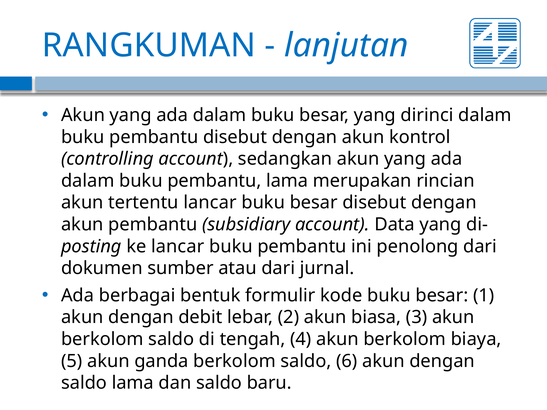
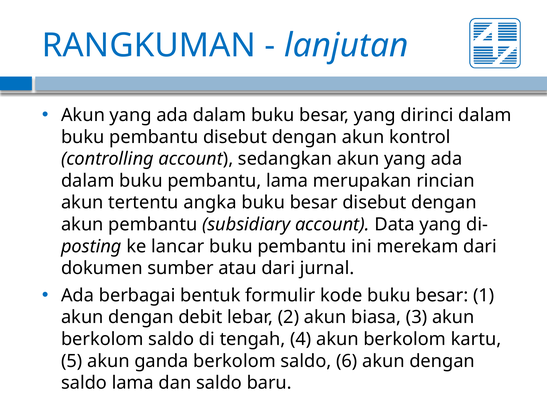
tertentu lancar: lancar -> angka (210, 203)
penolong: penolong -> merekam (418, 247)
biaya: biaya -> kartu (476, 339)
